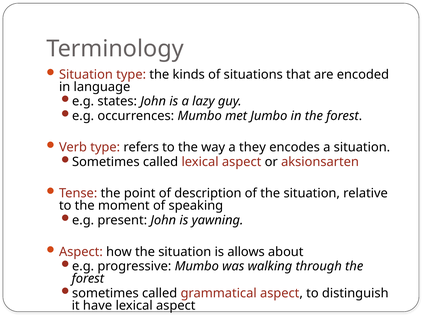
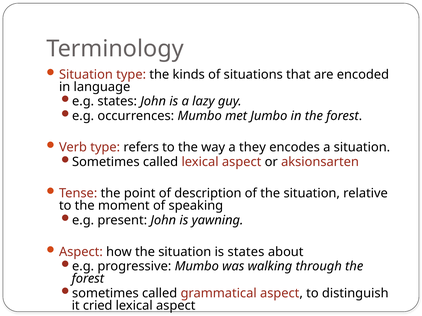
is allows: allows -> states (246, 252)
have: have -> cried (98, 306)
